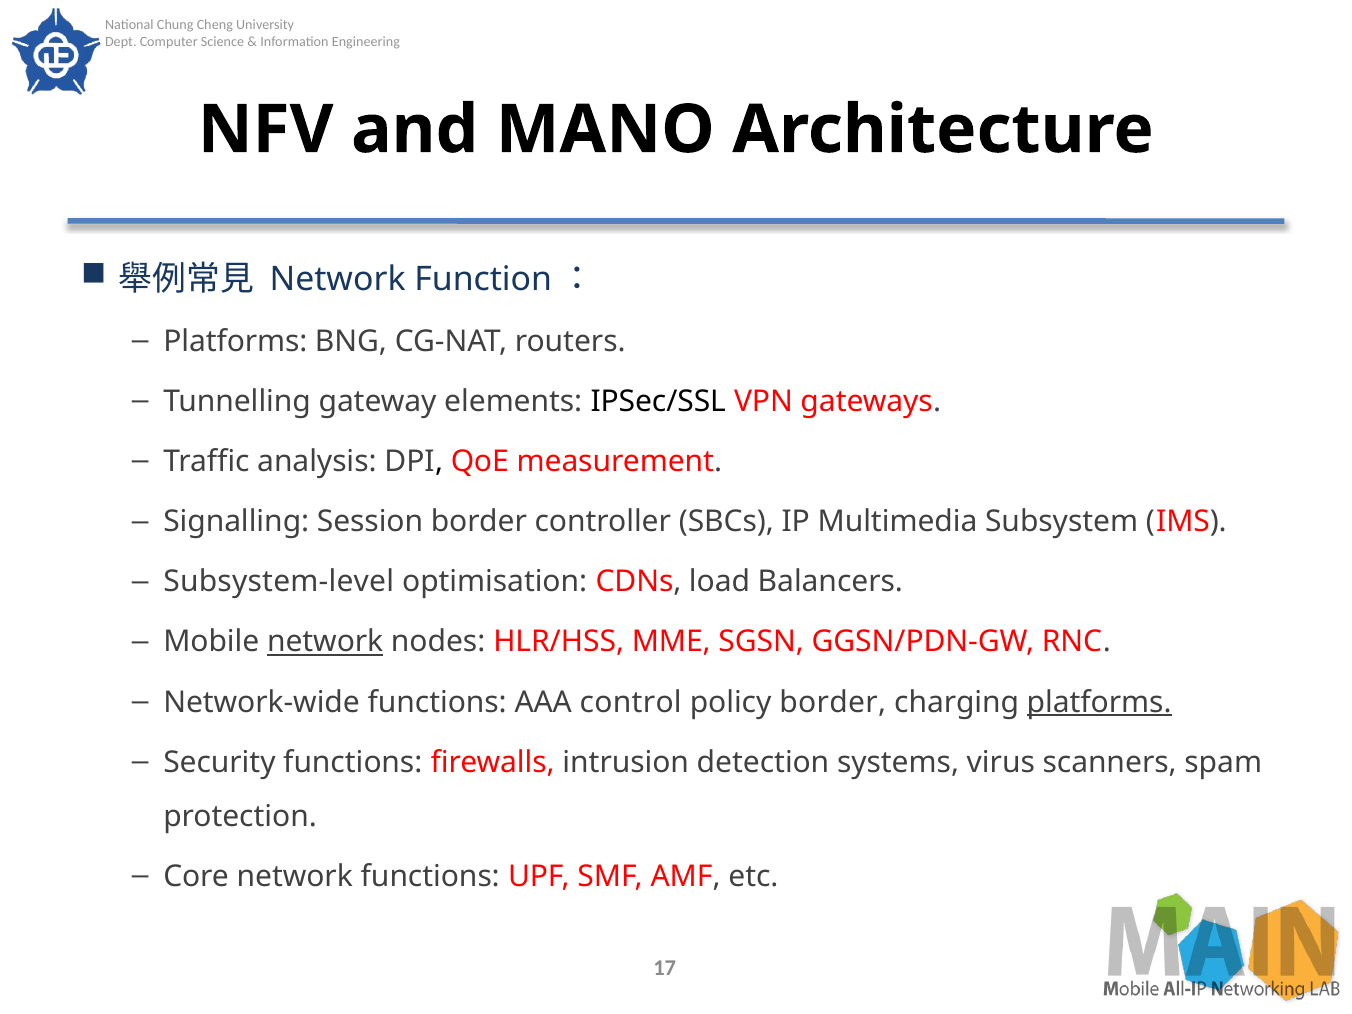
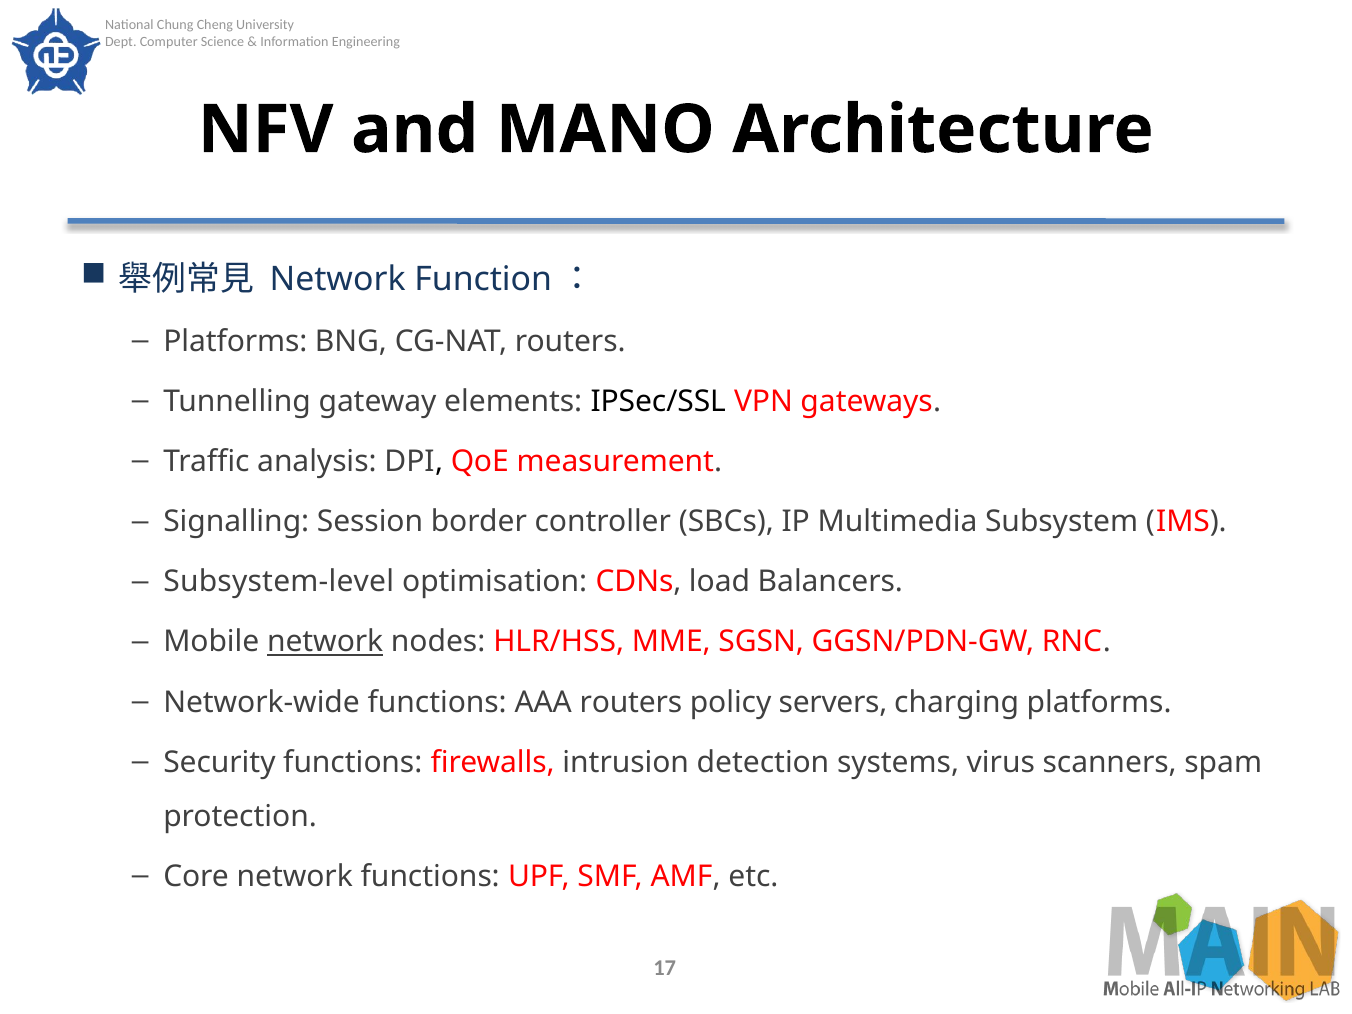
AAA control: control -> routers (631, 702)
policy border: border -> servers (833, 702)
platforms underline: present -> none (1099, 702)
